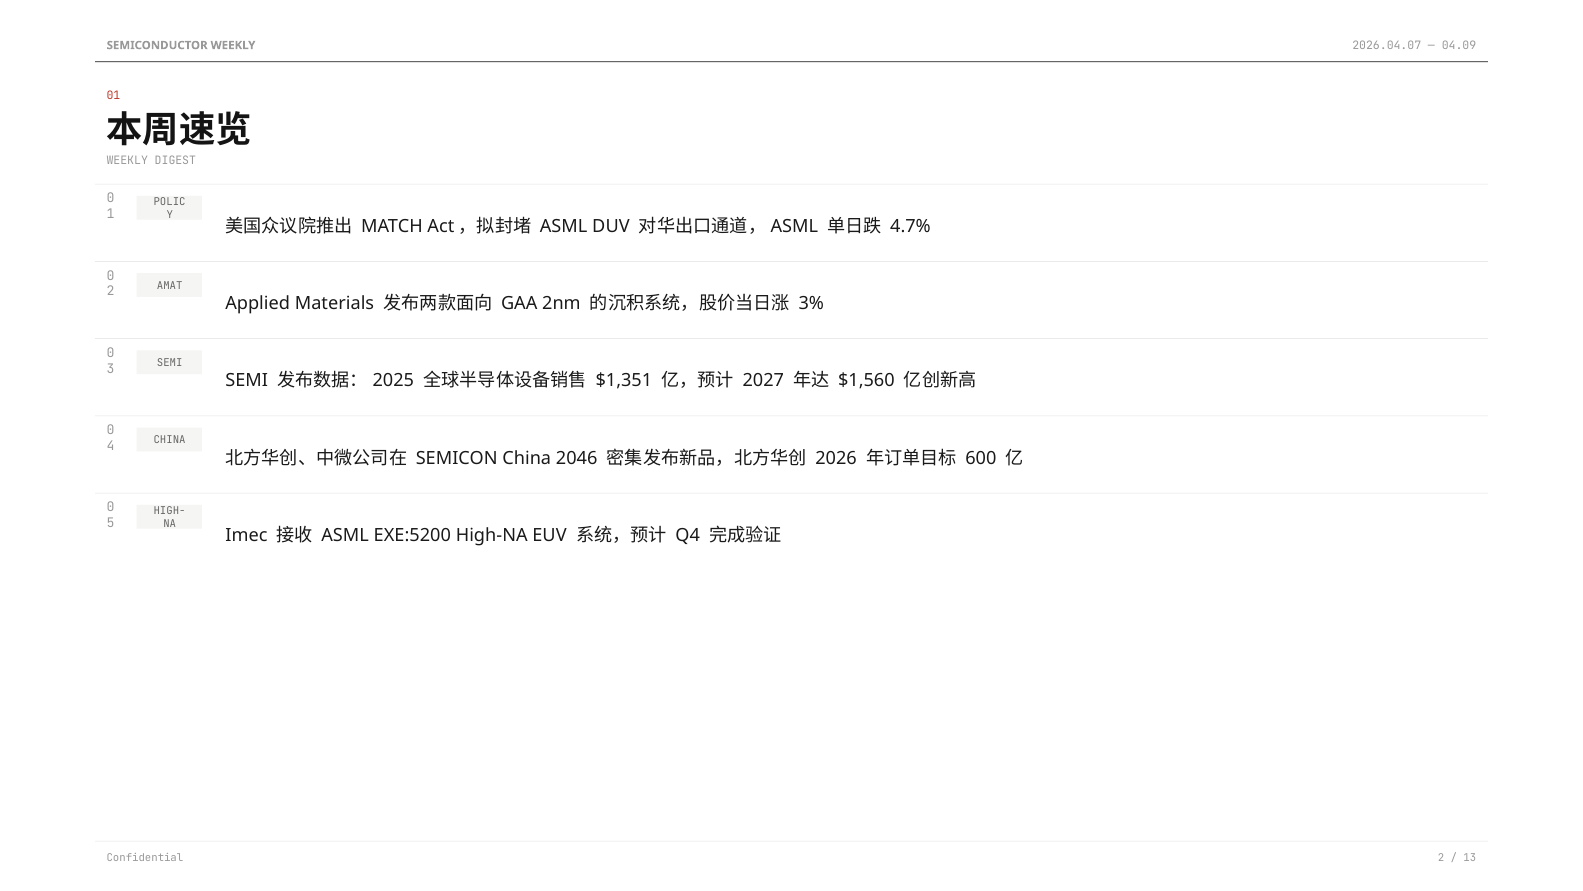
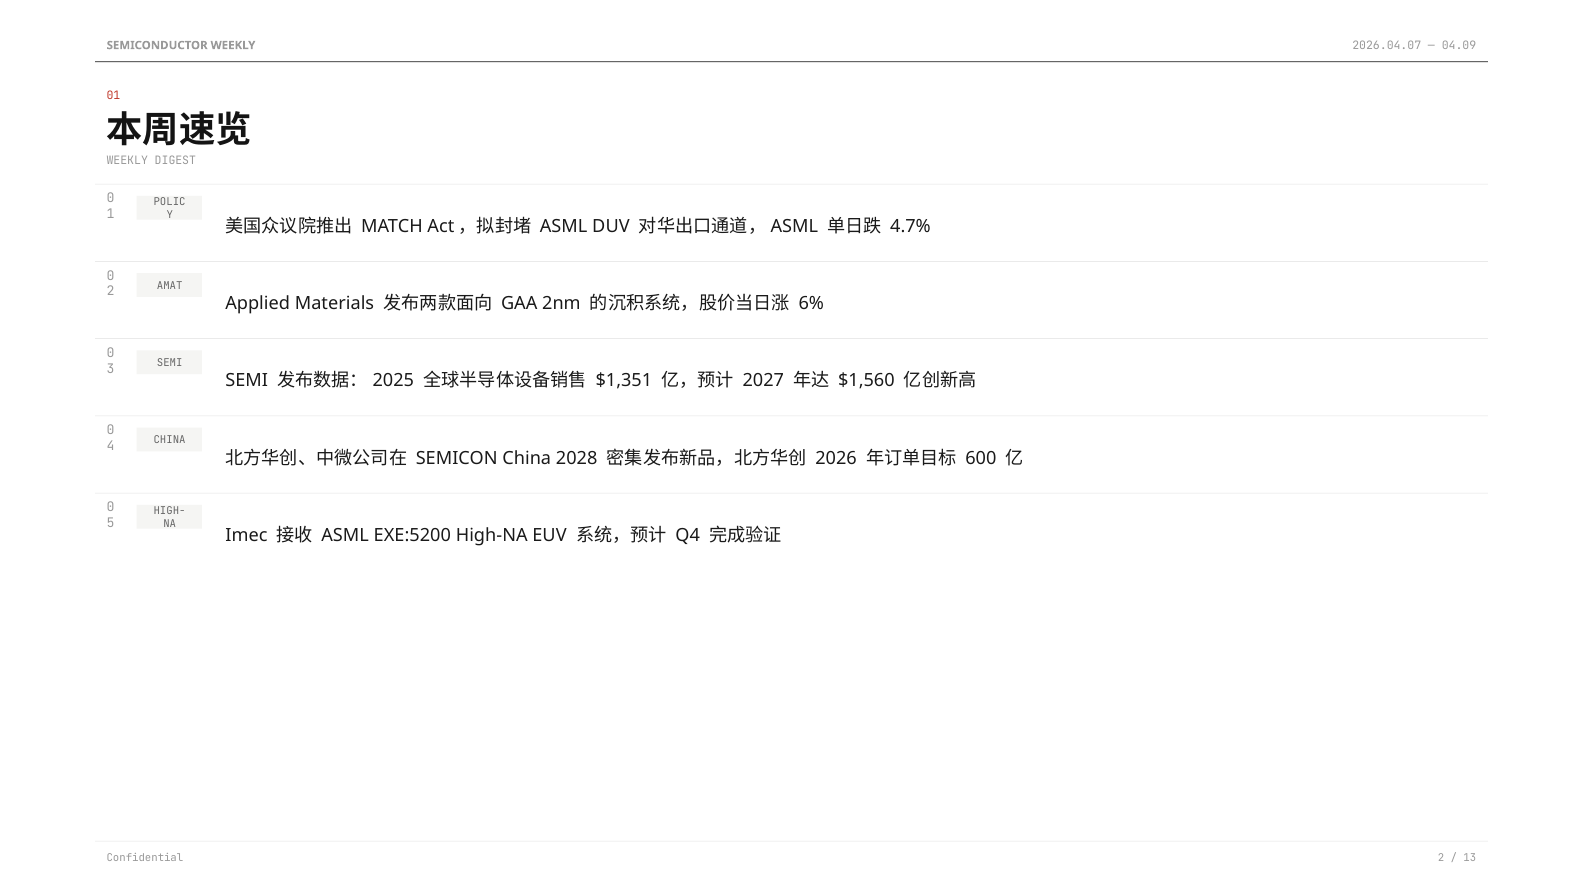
3%: 3% -> 6% (811, 304)
2046: 2046 -> 2028 (577, 458)
